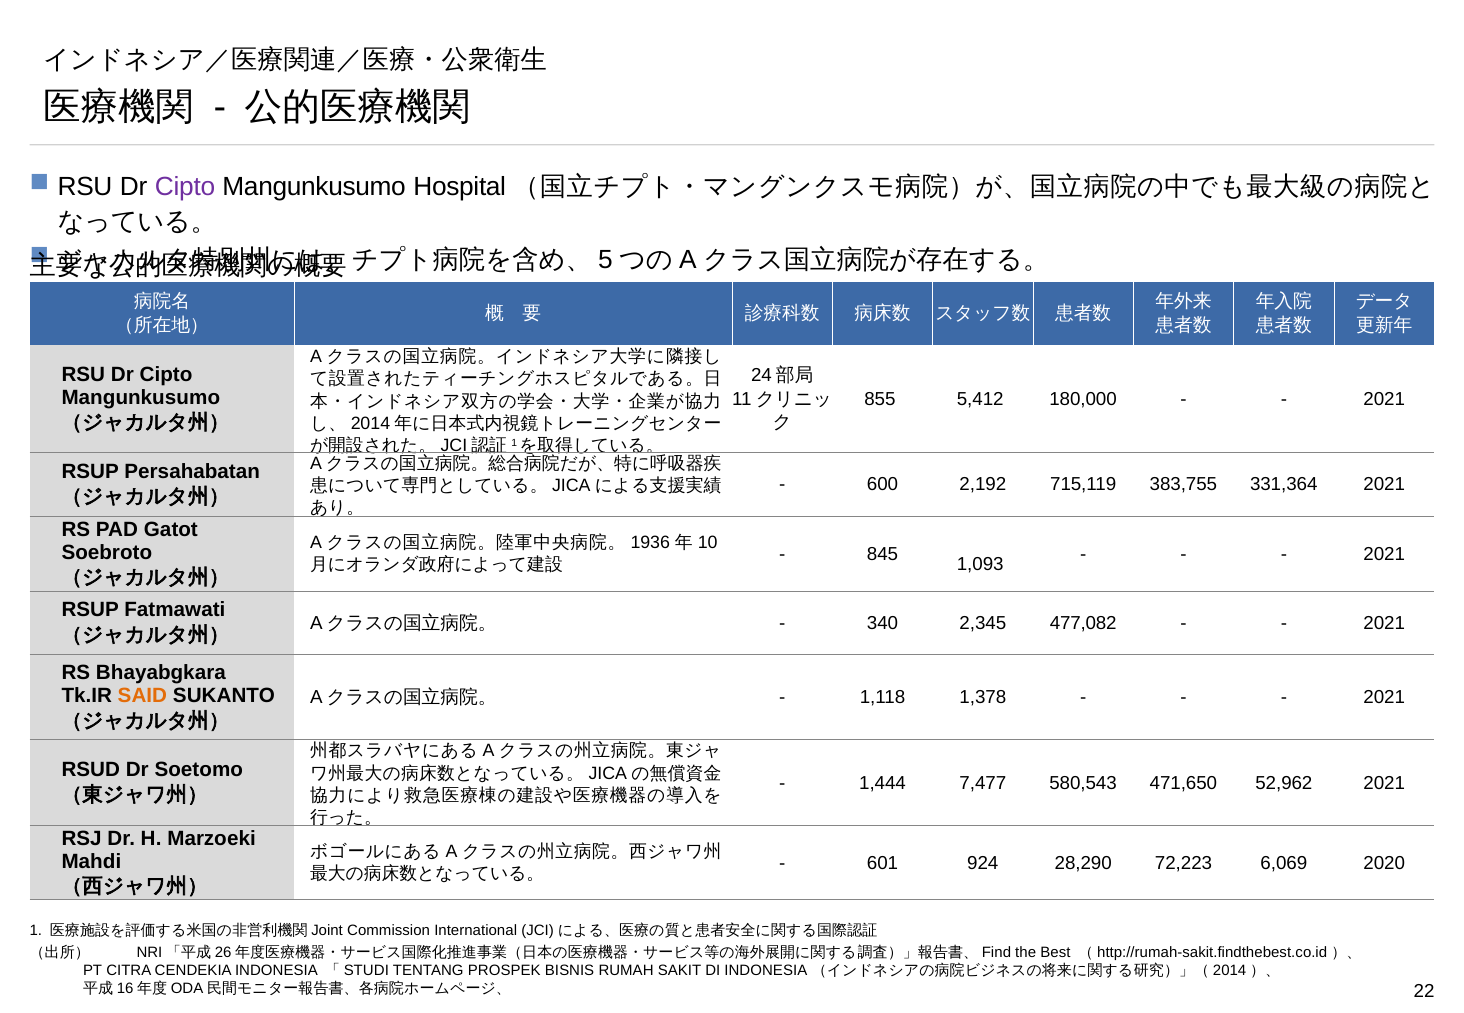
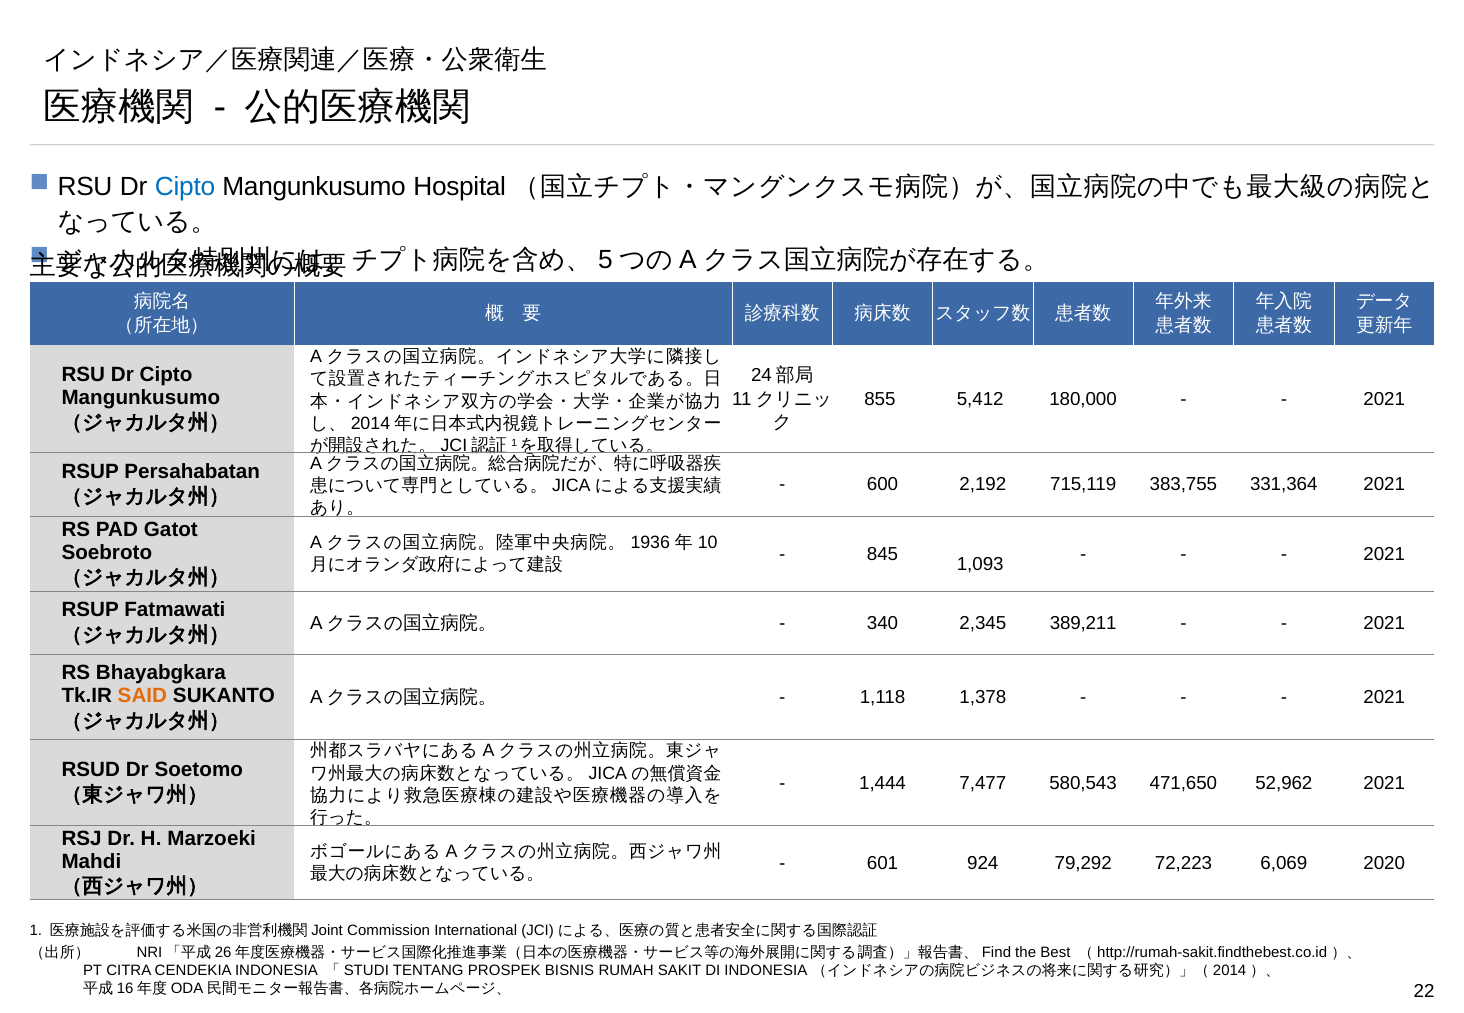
Cipto colour: purple -> blue (185, 187)
477,082: 477,082 -> 389,211 (1083, 623)
28,290: 28,290 -> 79,292 (1083, 863)
